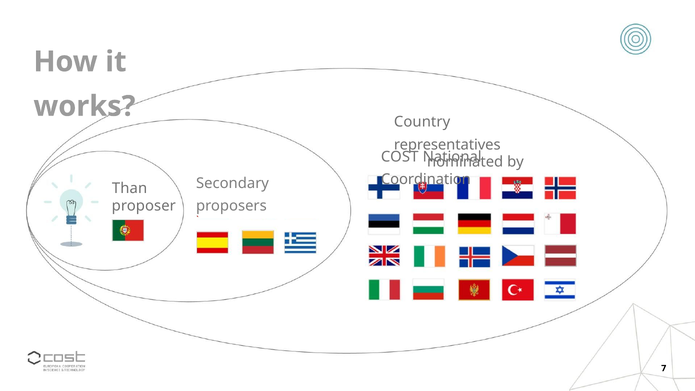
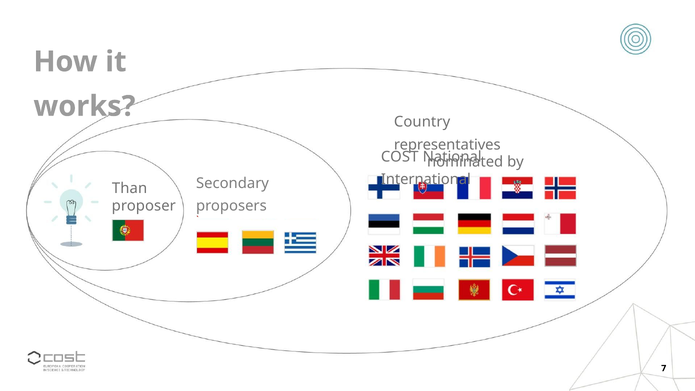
Coordination: Coordination -> International (426, 179)
